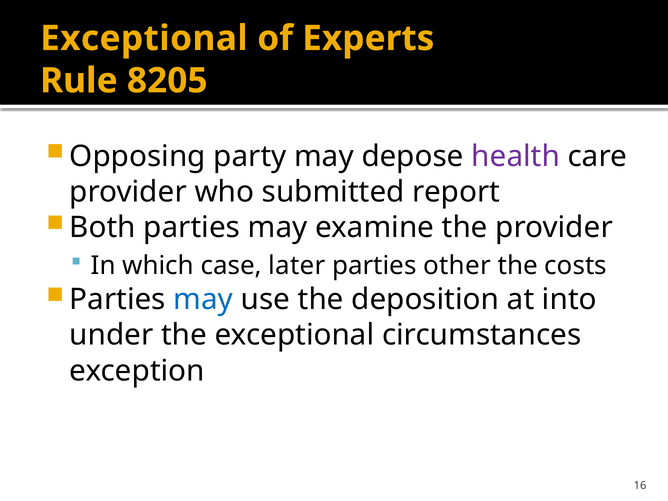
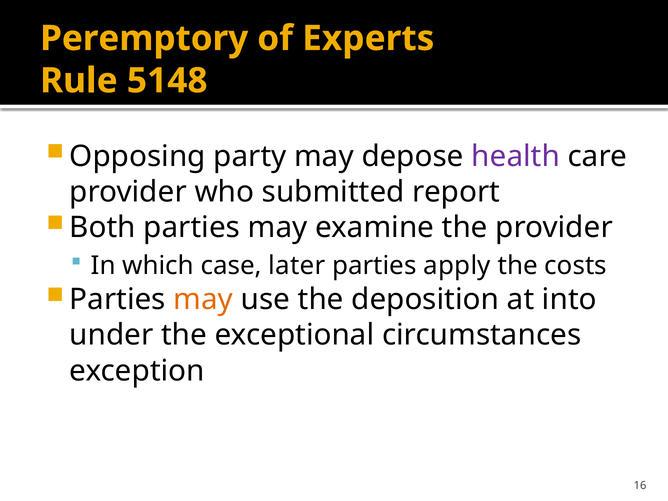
Exceptional: Exceptional -> Peremptory (144, 38)
8205: 8205 -> 5148 (167, 81)
other: other -> apply (457, 266)
may colour: blue -> orange (203, 300)
